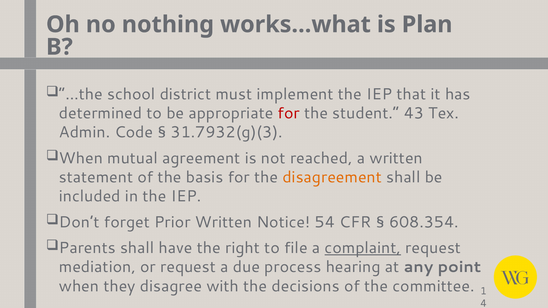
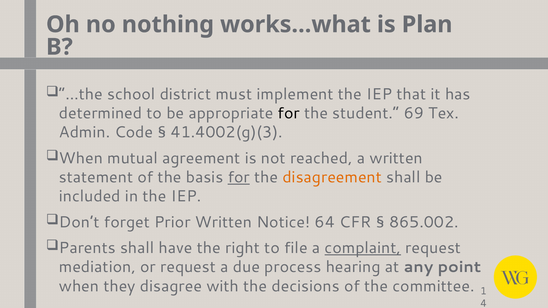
for colour: red -> black (289, 113)
43: 43 -> 69 (414, 113)
31.7932(g)(3: 31.7932(g)(3 -> 41.4002(g)(3 (227, 132)
for underline: none -> present (239, 177)
54: 54 -> 64 (325, 222)
608.354: 608.354 -> 865.002 (424, 222)
